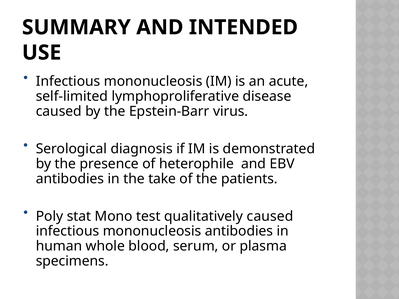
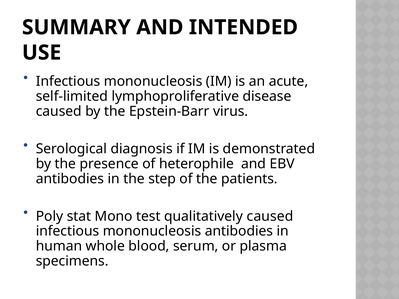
take: take -> step (162, 179)
